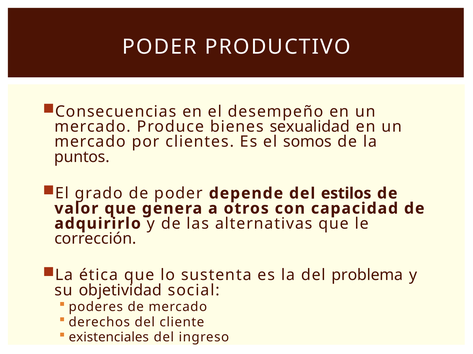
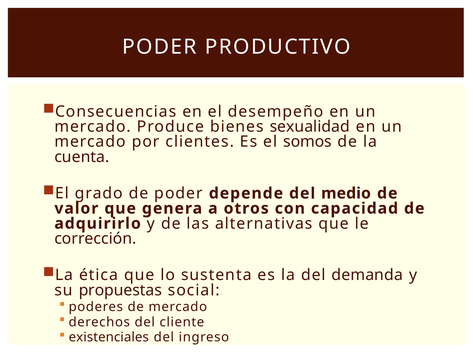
puntos: puntos -> cuenta (82, 157)
estilos: estilos -> medio (346, 194)
problema: problema -> demanda (367, 276)
objetividad: objetividad -> propuestas (120, 291)
